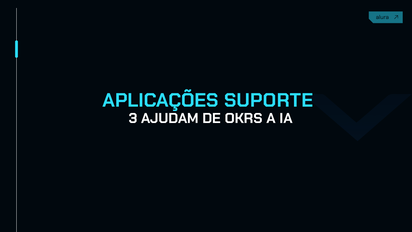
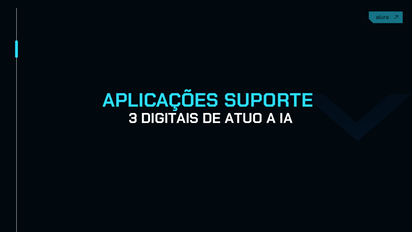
AJUDAM: AJUDAM -> DIGITAIS (170, 118)
OKRS: OKRS -> ATUO (244, 118)
